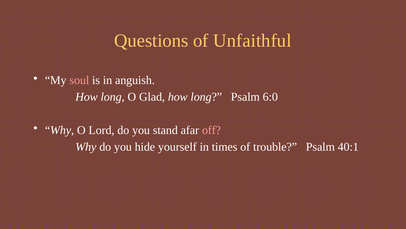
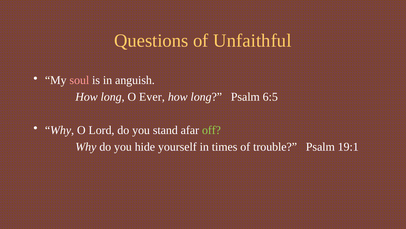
Glad: Glad -> Ever (152, 97)
6:0: 6:0 -> 6:5 (270, 97)
off colour: pink -> light green (211, 130)
40:1: 40:1 -> 19:1 (348, 147)
